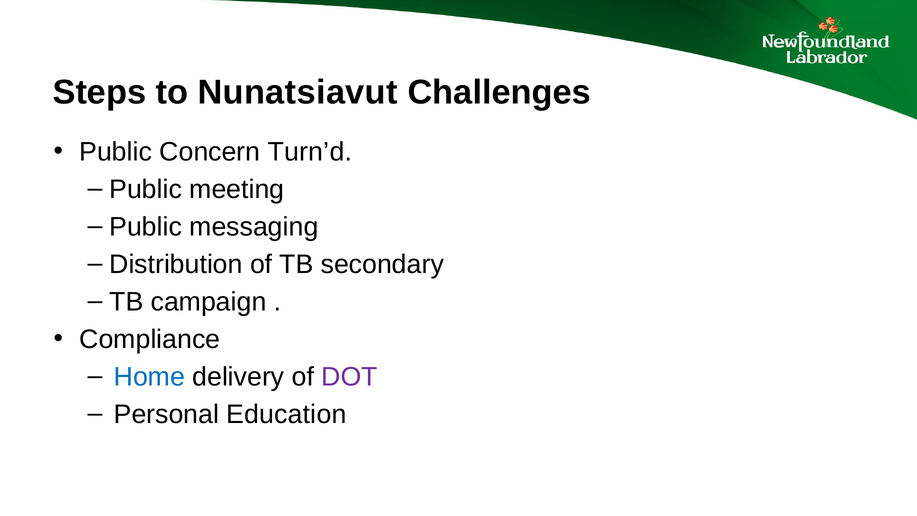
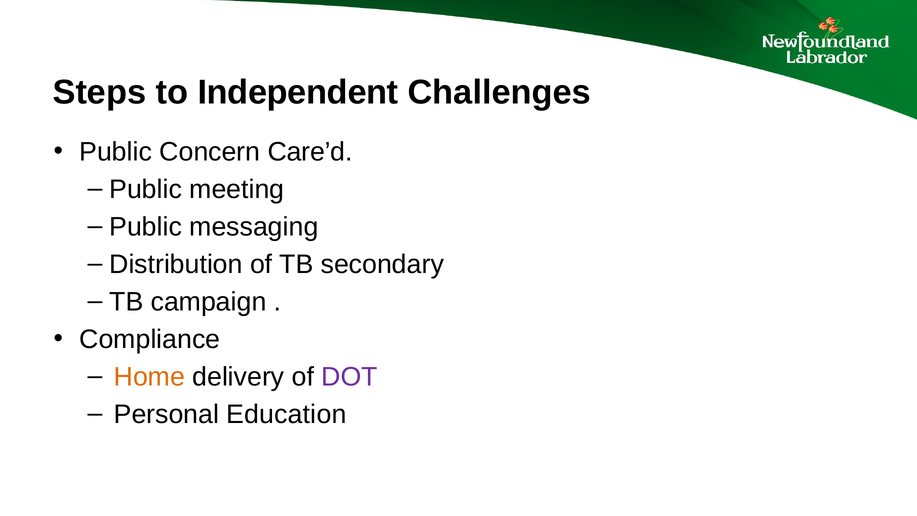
Nunatsiavut: Nunatsiavut -> Independent (298, 93)
Turn’d: Turn’d -> Care’d (310, 152)
Home colour: blue -> orange (149, 377)
